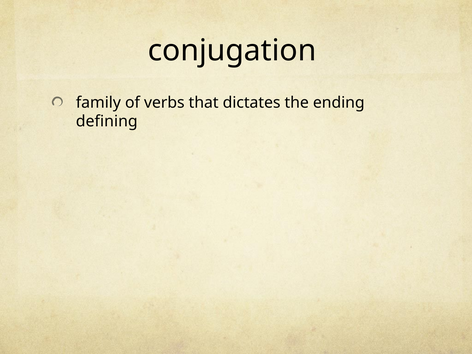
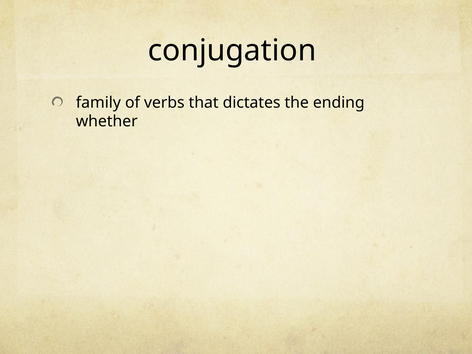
defining: defining -> whether (107, 121)
